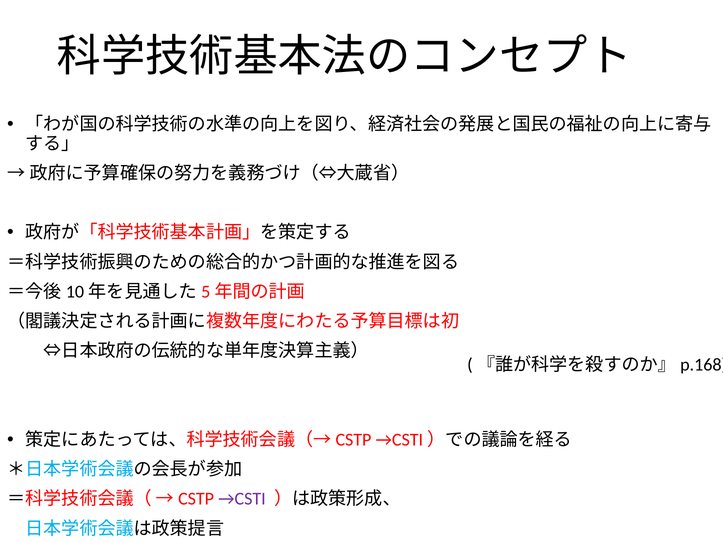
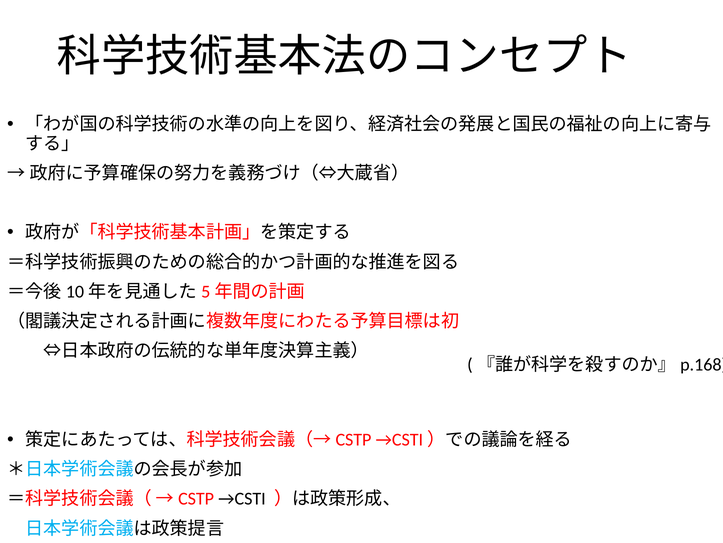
→CSTI colour: purple -> black (242, 498)
